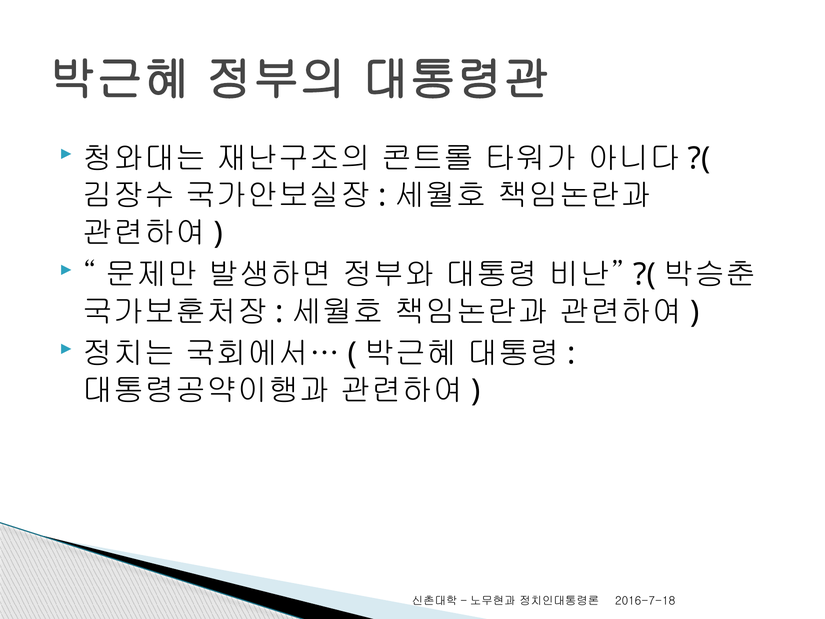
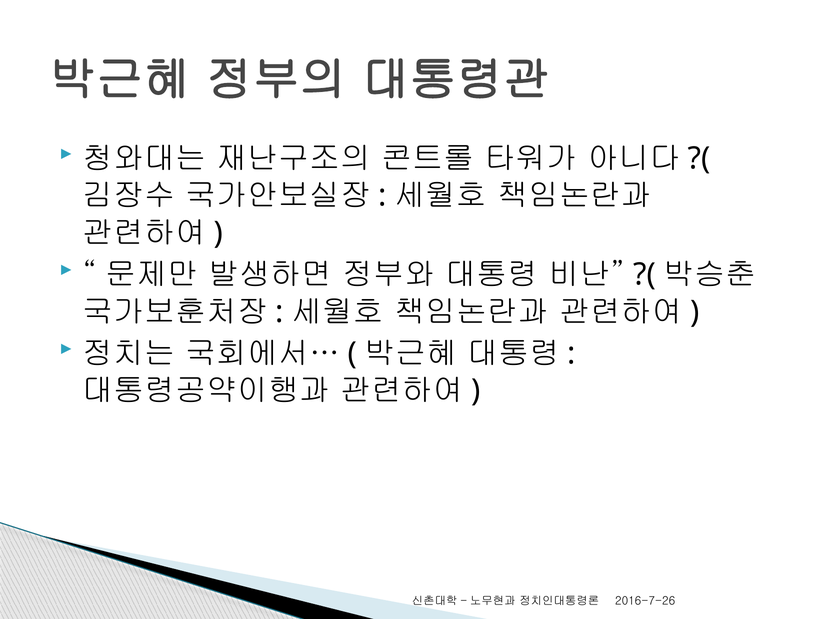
2016-7-18: 2016-7-18 -> 2016-7-26 (645, 601)
